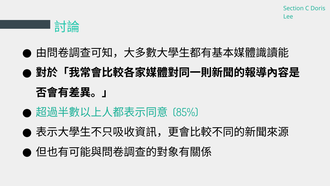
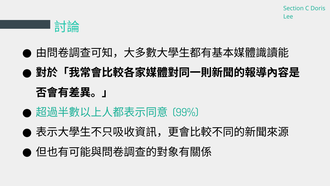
85%: 85% -> 99% (186, 112)
